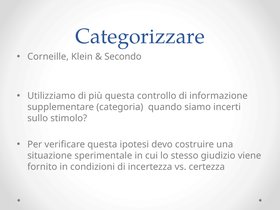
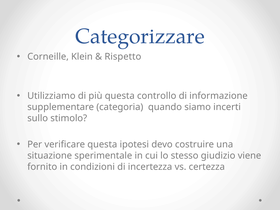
Secondo: Secondo -> Rispetto (123, 57)
